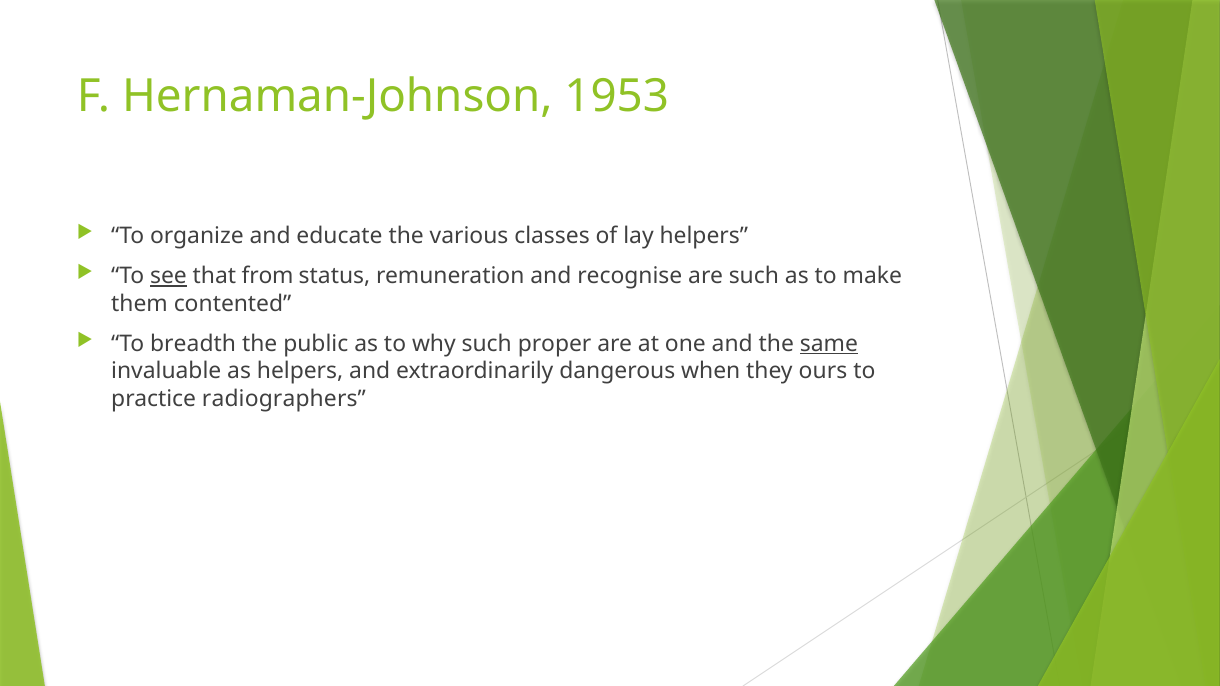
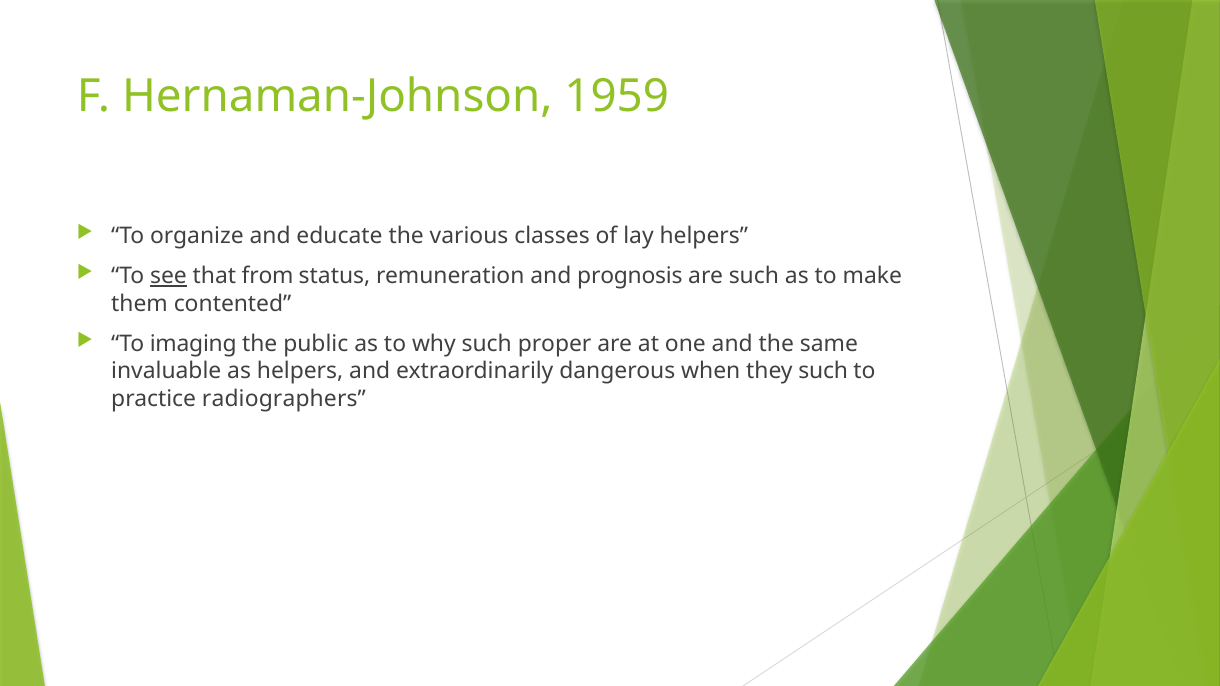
1953: 1953 -> 1959 (617, 96)
recognise: recognise -> prognosis (630, 276)
breadth: breadth -> imaging (193, 344)
same underline: present -> none (829, 344)
they ours: ours -> such (823, 371)
